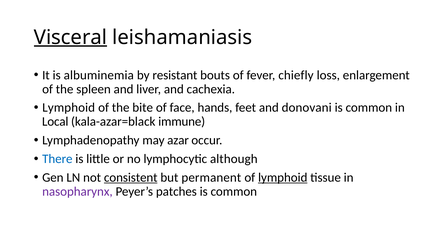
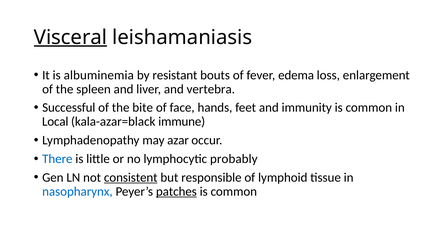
chiefly: chiefly -> edema (296, 75)
cachexia: cachexia -> vertebra (211, 89)
Lymphoid: Lymphoid -> Successful (69, 108)
donovani: donovani -> immunity (307, 108)
although: although -> probably (234, 159)
permanent: permanent -> responsible (211, 177)
lymphoid underline: present -> none (283, 177)
nasopharynx colour: purple -> blue (77, 191)
patches underline: none -> present (176, 191)
